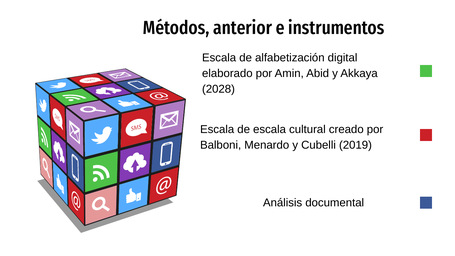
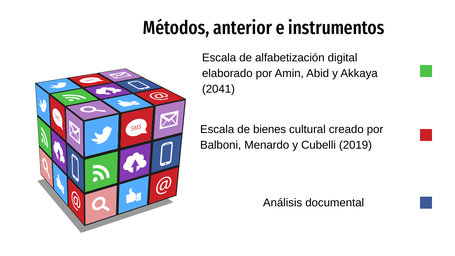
2028: 2028 -> 2041 (218, 89)
de escala: escala -> bienes (270, 129)
